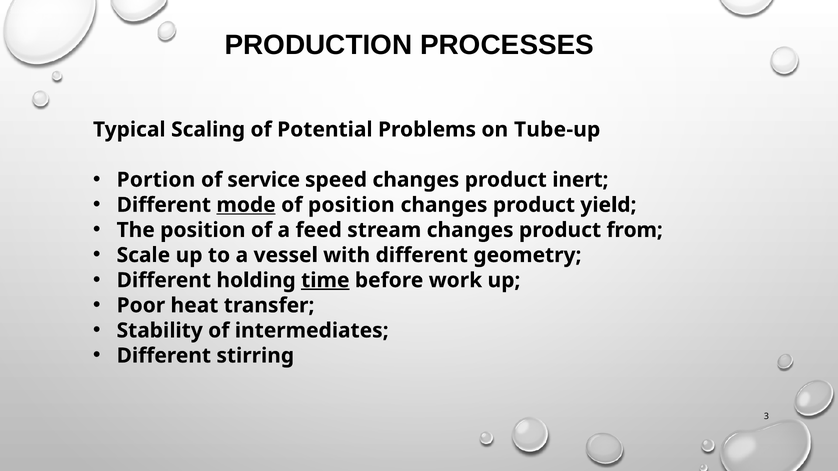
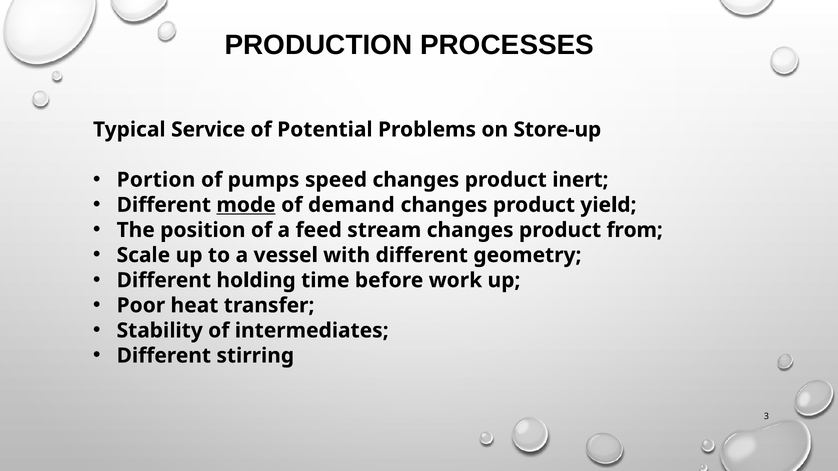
Scaling: Scaling -> Service (208, 130)
Tube-up: Tube-up -> Store-up (557, 130)
service: service -> pumps (264, 180)
of position: position -> demand (351, 205)
time underline: present -> none (325, 281)
